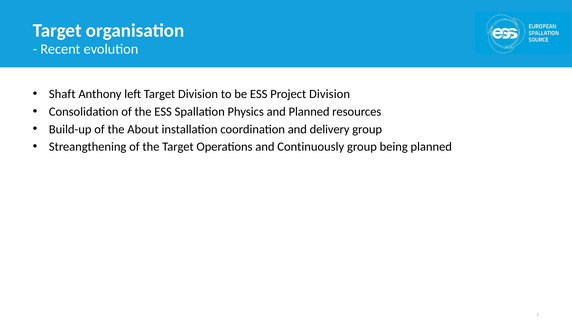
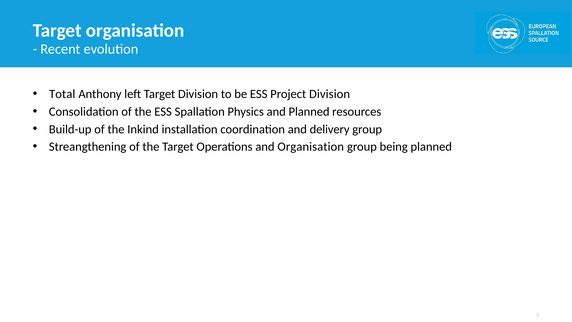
Shaft: Shaft -> Total (62, 94)
About: About -> Inkind (143, 129)
and Continuously: Continuously -> Organisation (311, 147)
